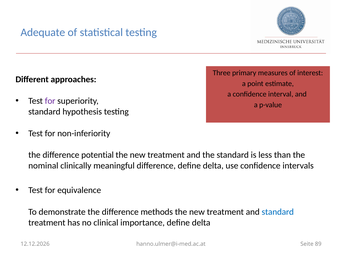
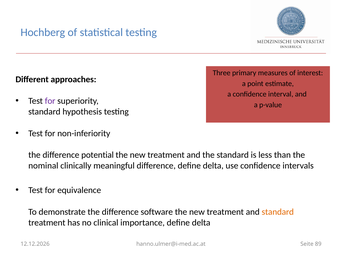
Adequate: Adequate -> Hochberg (43, 32)
methods: methods -> software (157, 212)
standard colour: blue -> orange (278, 212)
